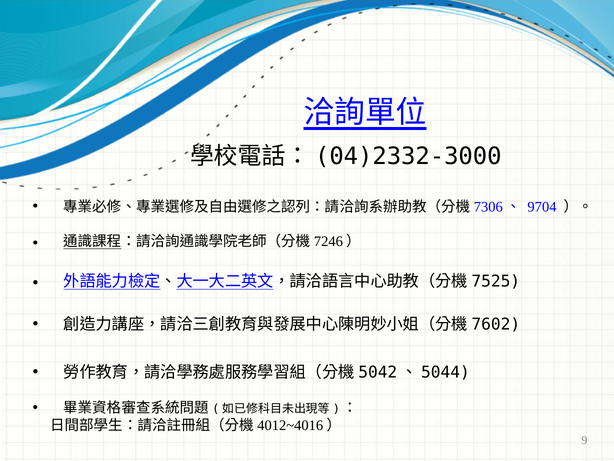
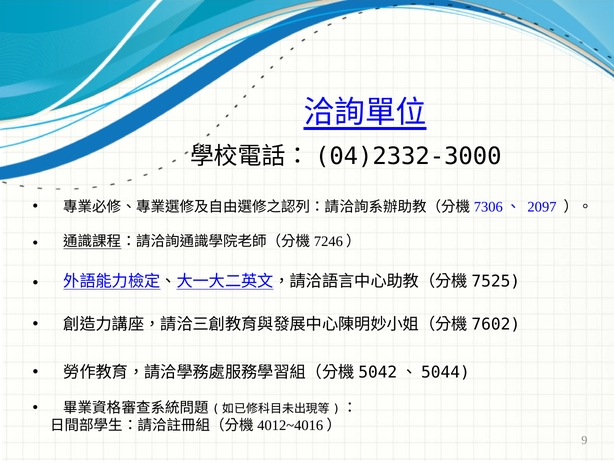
9704: 9704 -> 2097 (542, 207)
